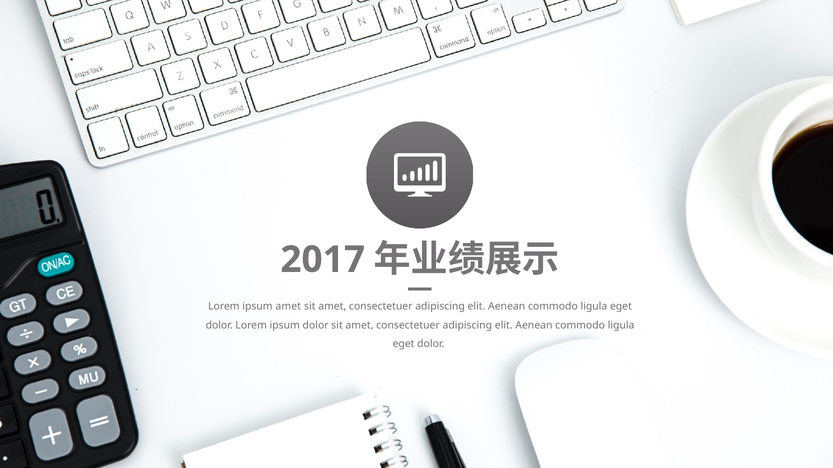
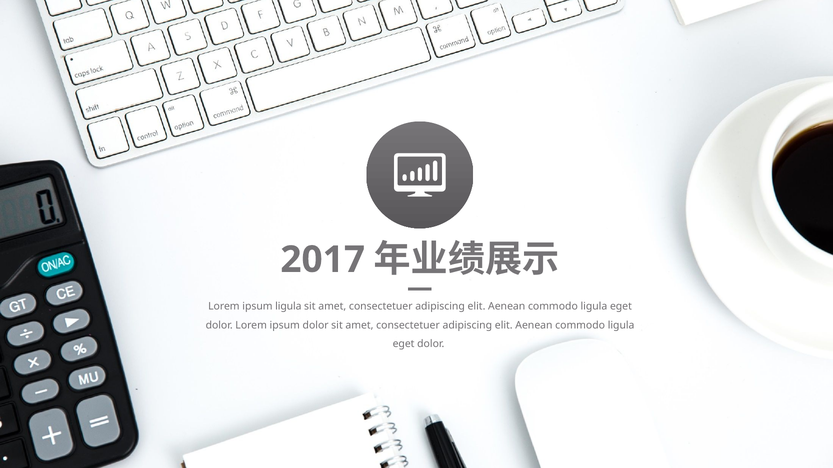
ipsum amet: amet -> ligula (288, 307)
